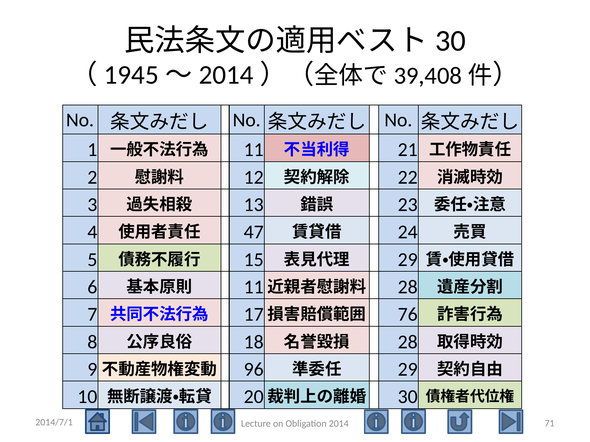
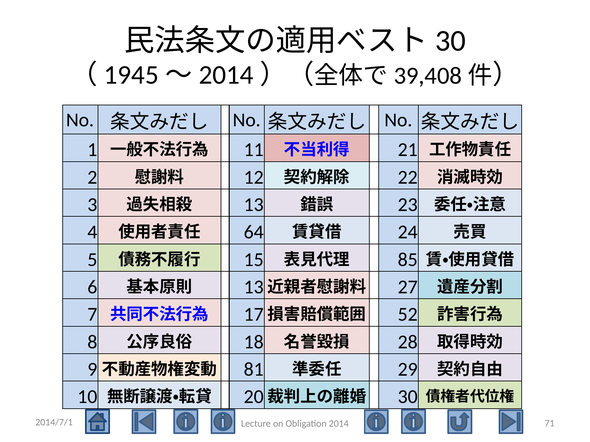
47: 47 -> 64 (254, 232)
29: 29 -> 85 (408, 260)
11: 11 -> 13 (254, 287)
28: 28 -> 27 (408, 287)
76: 76 -> 52 (408, 315)
96: 96 -> 81 (254, 370)
